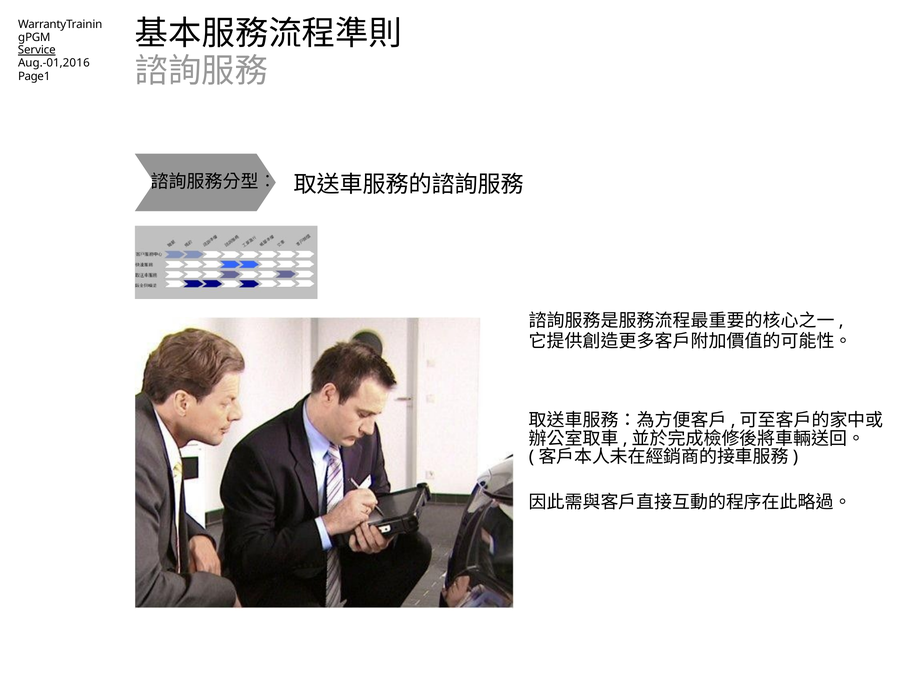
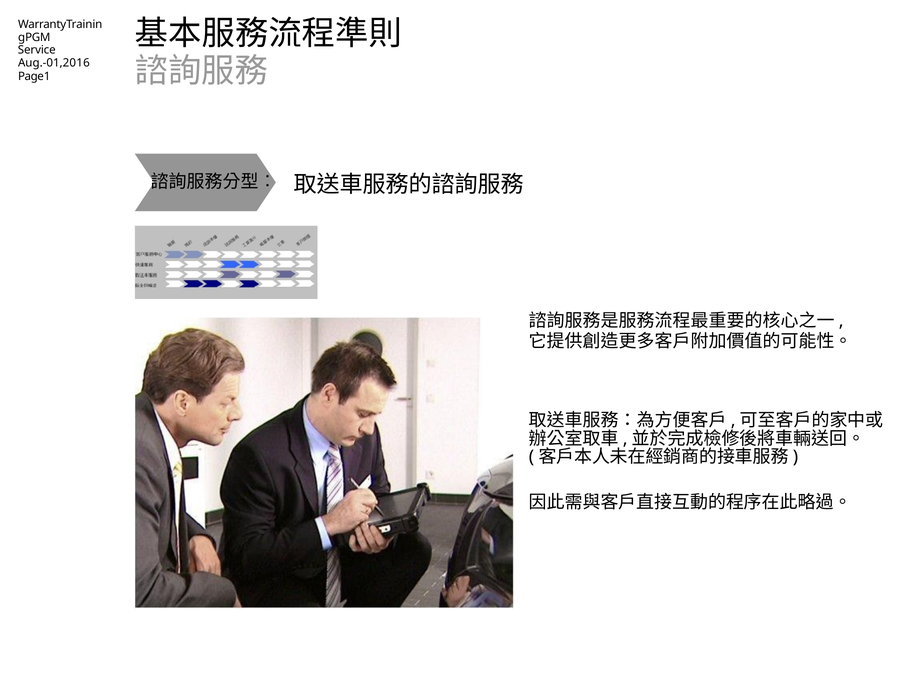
Service underline: present -> none (37, 50)
